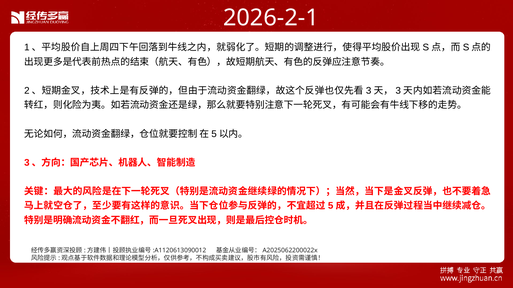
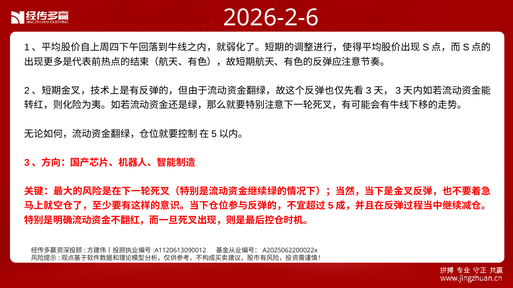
2026-2-1: 2026-2-1 -> 2026-2-6 (271, 18)
